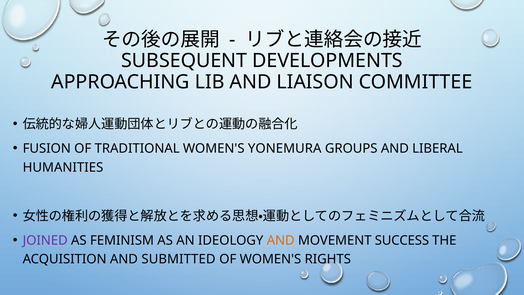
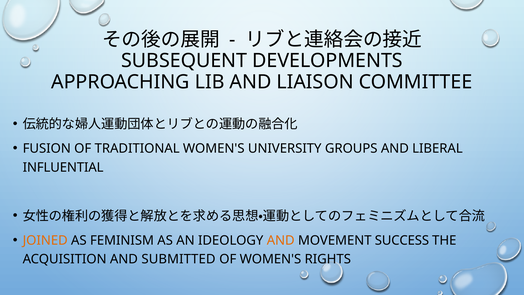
YONEMURA: YONEMURA -> UNIVERSITY (285, 148)
HUMANITIES: HUMANITIES -> INFLUENTIAL (63, 167)
JOINED colour: purple -> orange (45, 240)
